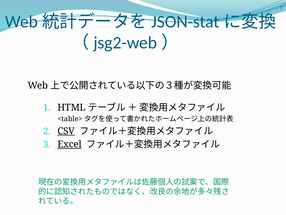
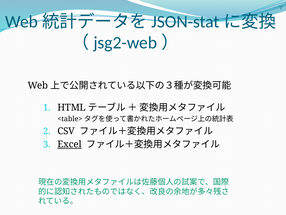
CSV underline: present -> none (66, 131)
